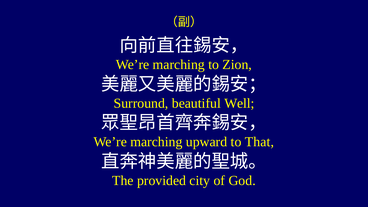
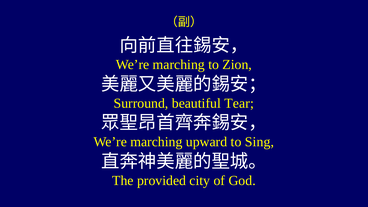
Well: Well -> Tear (239, 103)
That: That -> Sing (260, 142)
